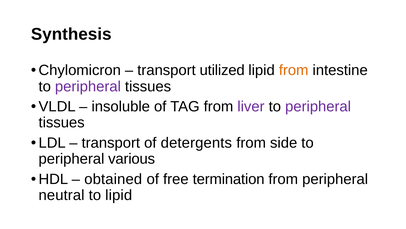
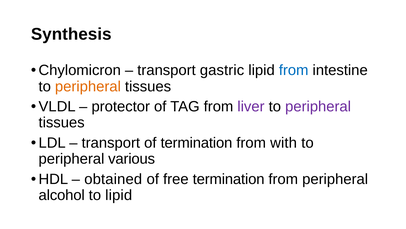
utilized: utilized -> gastric (222, 70)
from colour: orange -> blue (294, 70)
peripheral colour: purple -> orange (88, 86)
insoluble: insoluble -> protector (121, 106)
of detergents: detergents -> termination (196, 143)
side: side -> with (284, 143)
neutral: neutral -> alcohol (62, 195)
